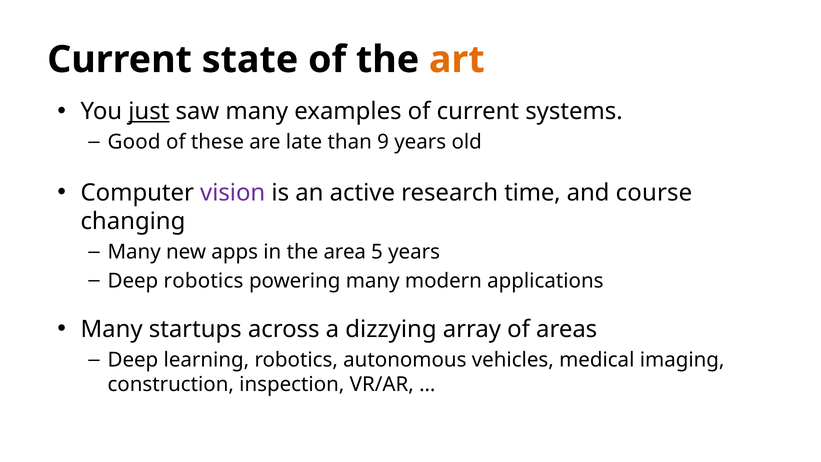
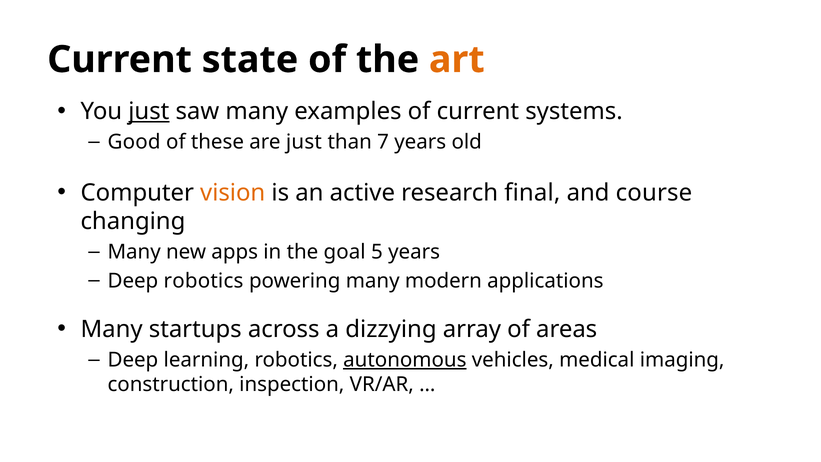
are late: late -> just (304, 142)
9: 9 -> 7 (383, 142)
vision colour: purple -> orange (233, 193)
time: time -> final (532, 193)
area: area -> goal (345, 252)
autonomous underline: none -> present (405, 360)
